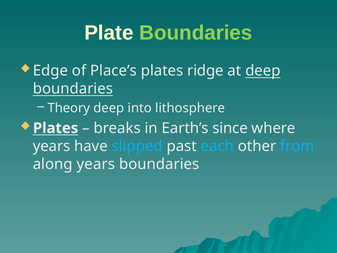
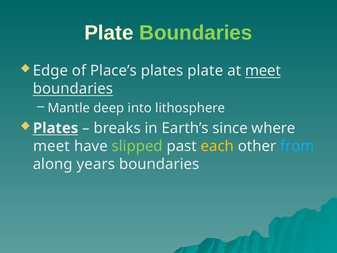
plates ridge: ridge -> plate (205, 71)
at deep: deep -> meet (263, 71)
Theory: Theory -> Mantle (69, 108)
years: years -> meet (51, 146)
slipped colour: light blue -> light green (137, 146)
each colour: light blue -> yellow (217, 146)
